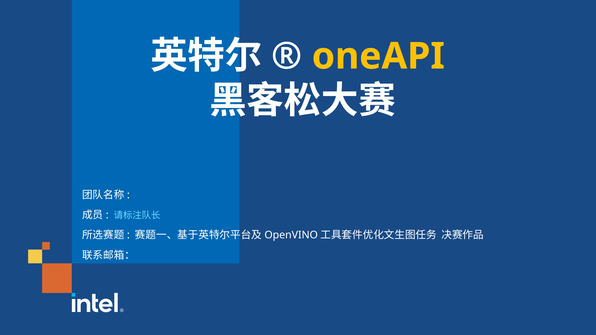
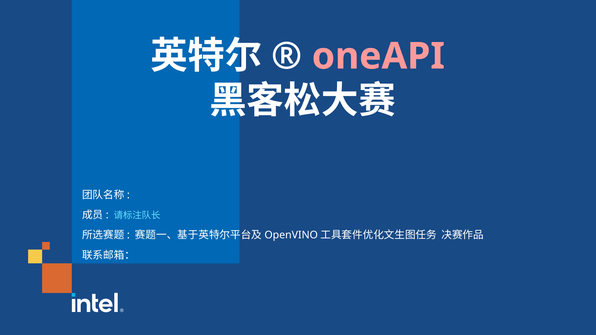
oneAPI colour: yellow -> pink (378, 56)
